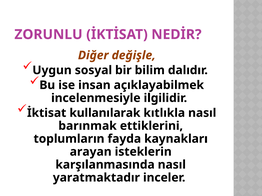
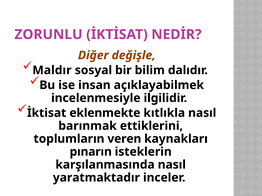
Uygun: Uygun -> Maldır (52, 70)
kullanılarak: kullanılarak -> eklenmekte (105, 113)
fayda: fayda -> veren (124, 139)
arayan: arayan -> pınarın (91, 152)
